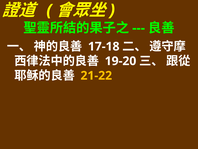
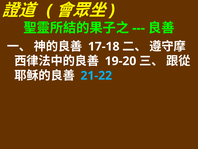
21-22 colour: yellow -> light blue (96, 75)
